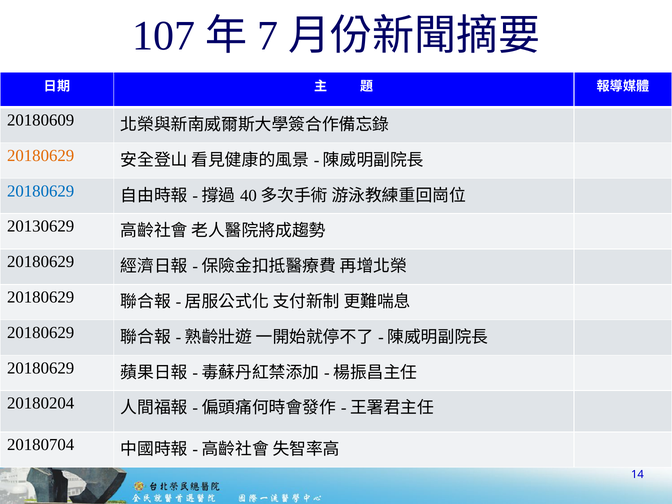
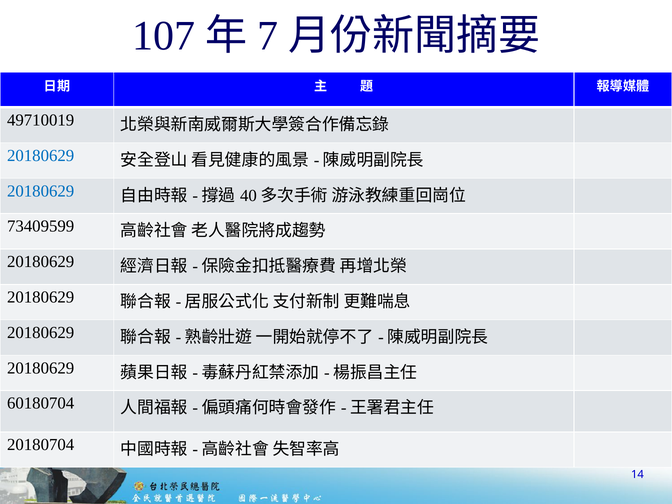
20180609: 20180609 -> 49710019 (41, 120)
20180629 colour: orange -> blue (41, 156)
20130629: 20130629 -> 73409599 (41, 226)
20180204: 20180204 -> 60180704 (41, 403)
